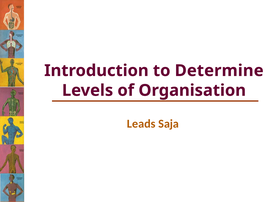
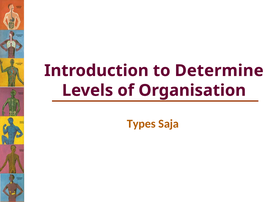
Leads: Leads -> Types (141, 124)
